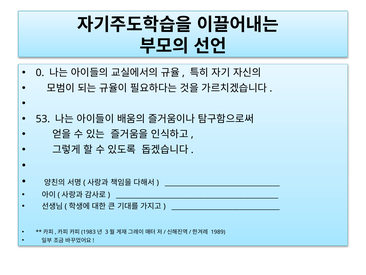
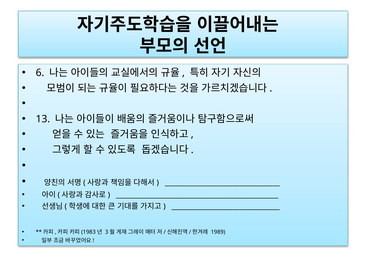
0: 0 -> 6 (40, 73)
53: 53 -> 13 (43, 119)
